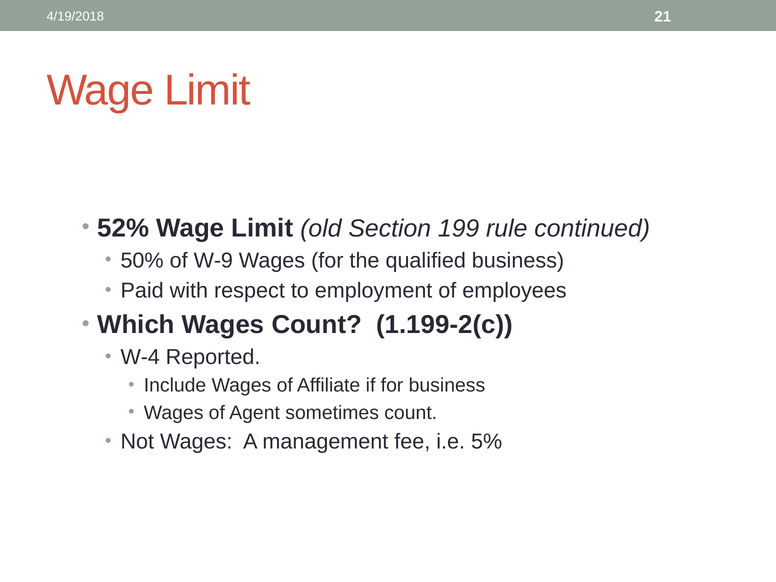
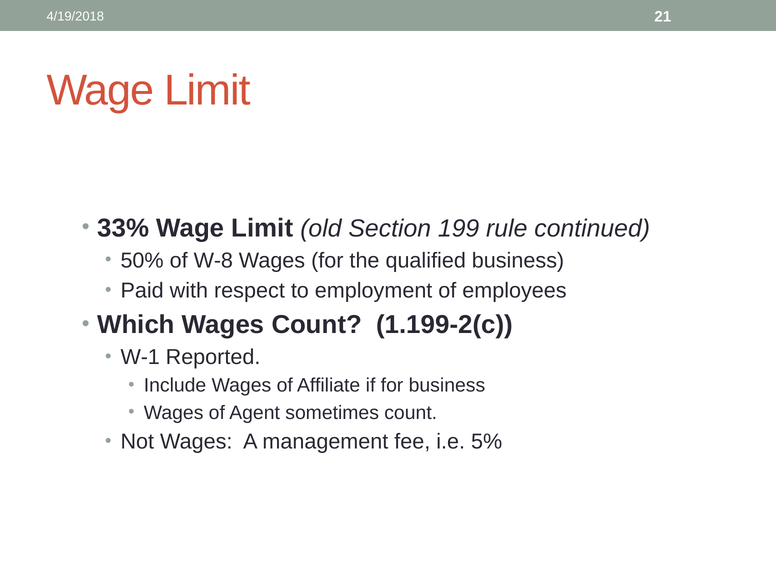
52%: 52% -> 33% (123, 228)
W-9: W-9 -> W-8 (213, 261)
W-4: W-4 -> W-1 (140, 357)
